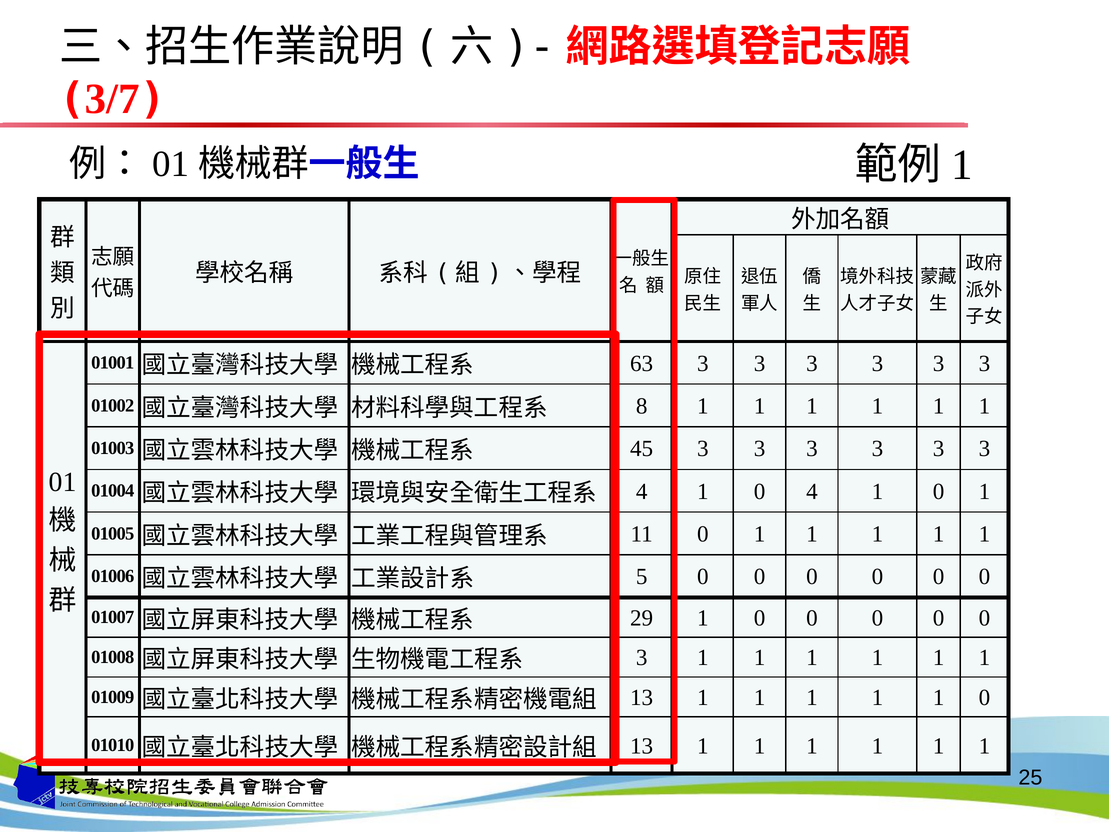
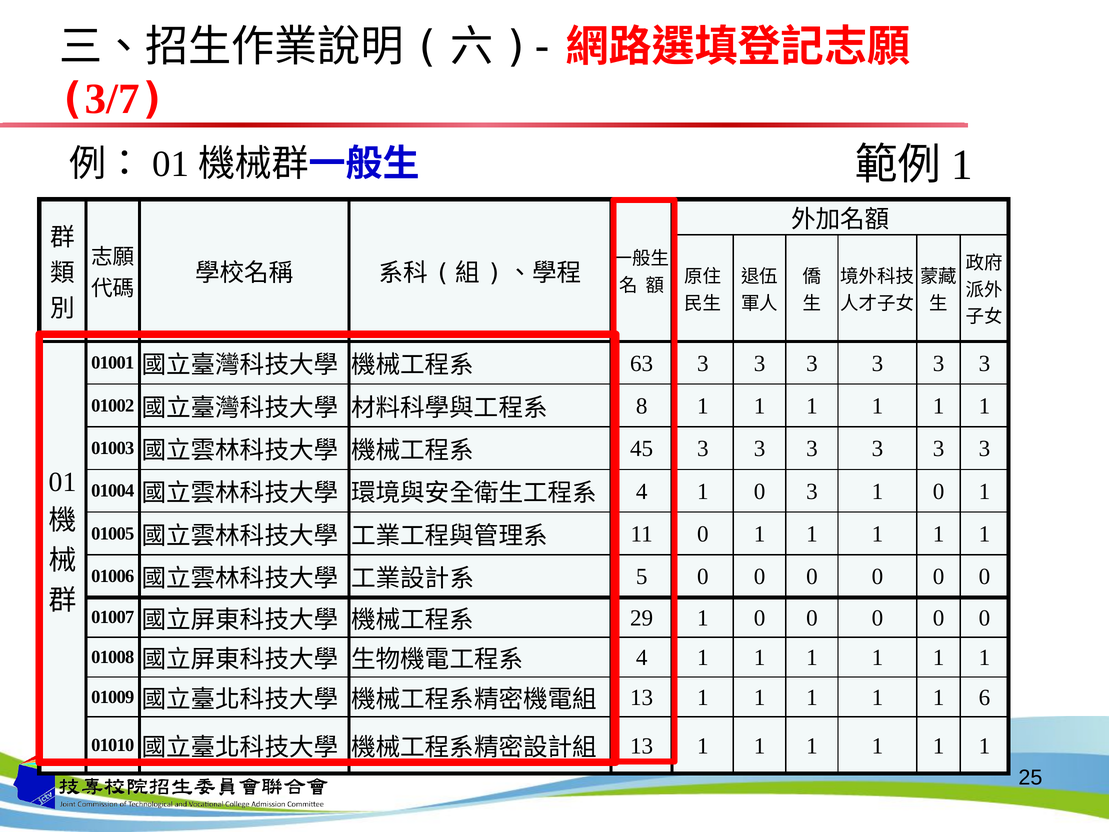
0 4: 4 -> 3 (812, 491)
3: 3 -> 4 (642, 658)
1 1 0: 0 -> 6 (984, 697)
